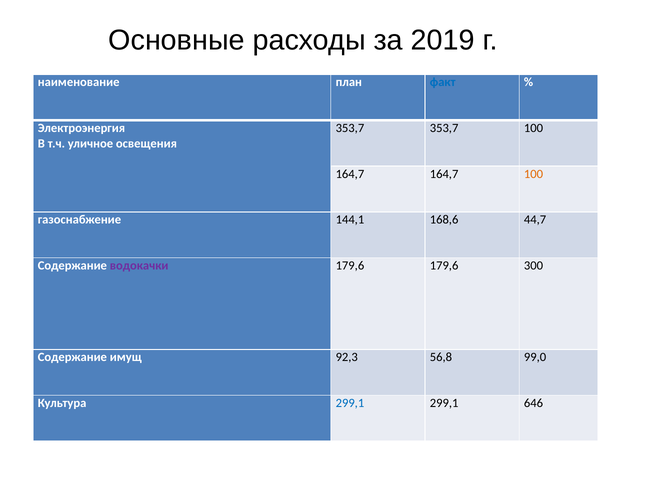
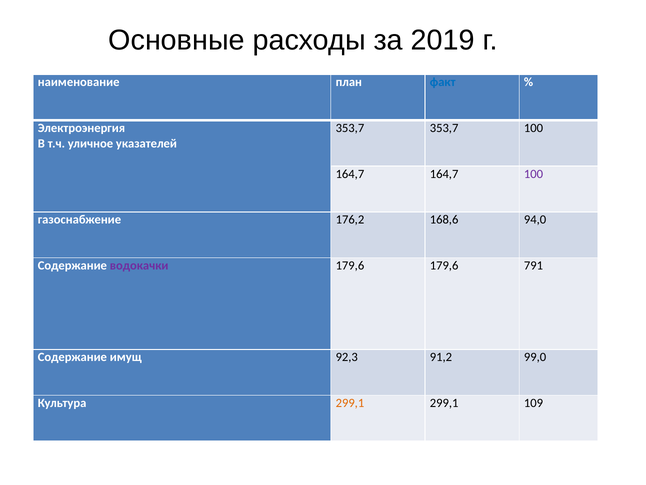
освещения: освещения -> указателей (146, 143)
100 colour: orange -> purple (534, 174)
144,1: 144,1 -> 176,2 (350, 220)
44,7: 44,7 -> 94,0 (535, 220)
300: 300 -> 791 (534, 265)
56,8: 56,8 -> 91,2 (441, 357)
299,1 colour: blue -> orange (350, 403)
646: 646 -> 109 (534, 403)
